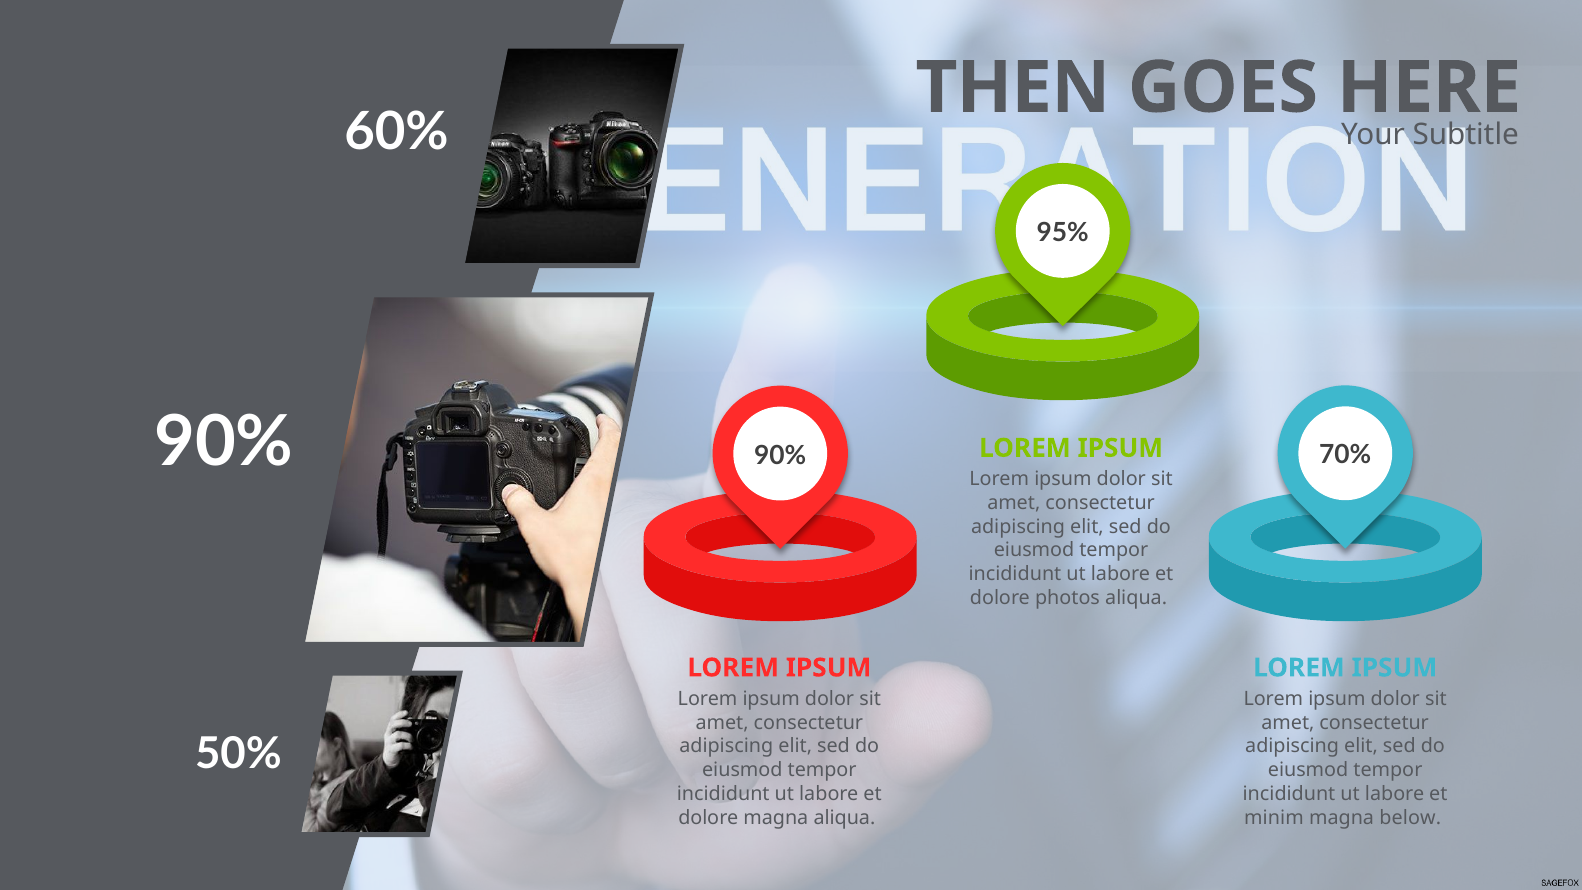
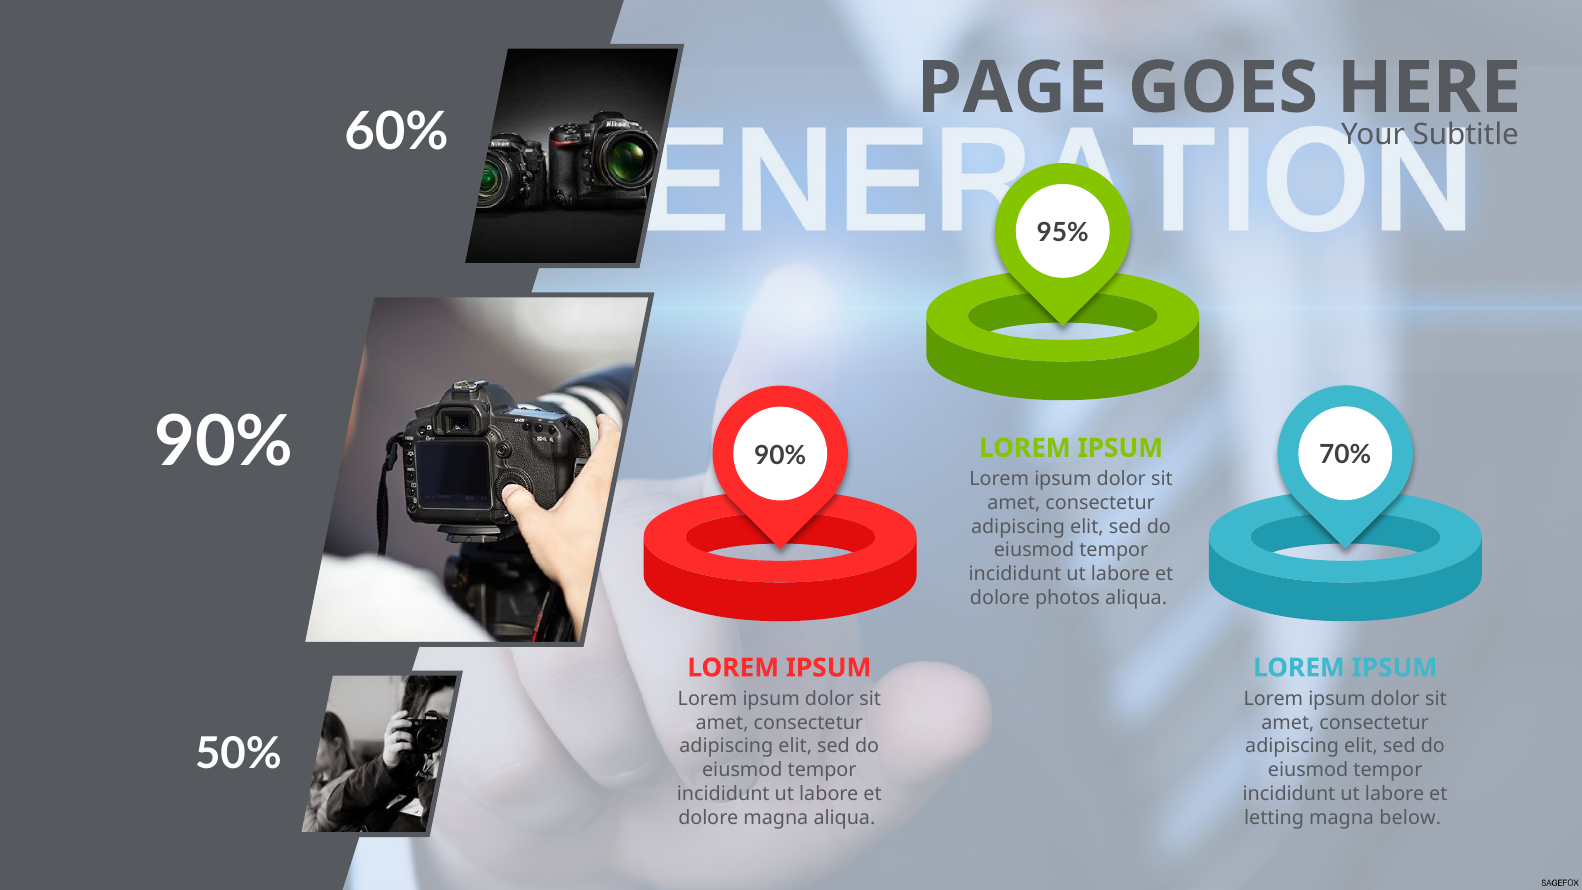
THEN: THEN -> PAGE (1012, 88)
minim: minim -> letting (1274, 818)
